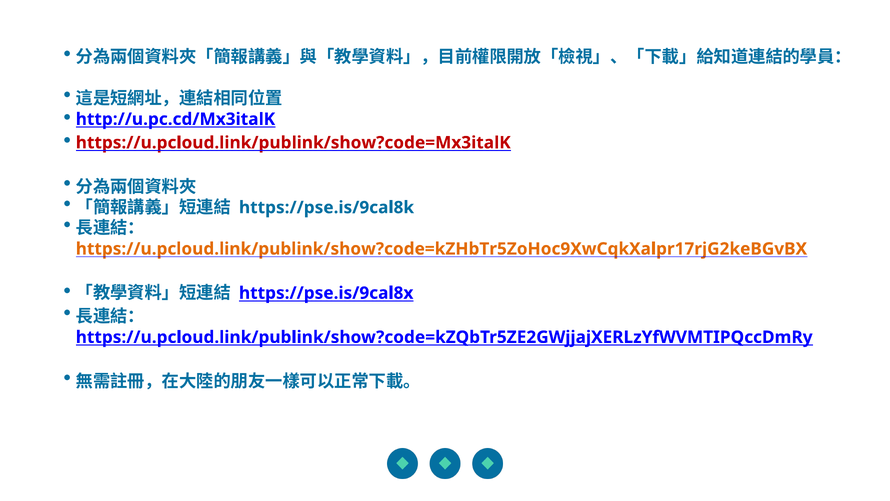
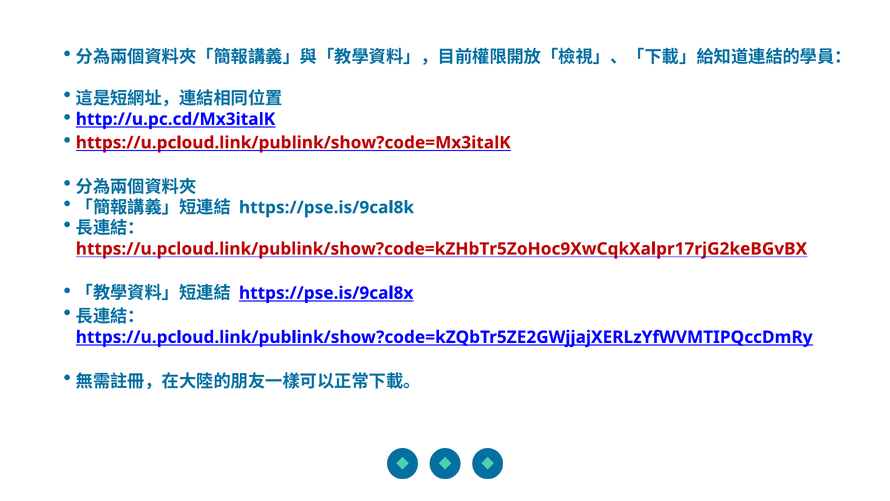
https://u.pcloud.link/publink/show?code=kZHbTr5ZoHoc9XwCqkXalpr17rjG2keBGvBX colour: orange -> red (441, 249)
